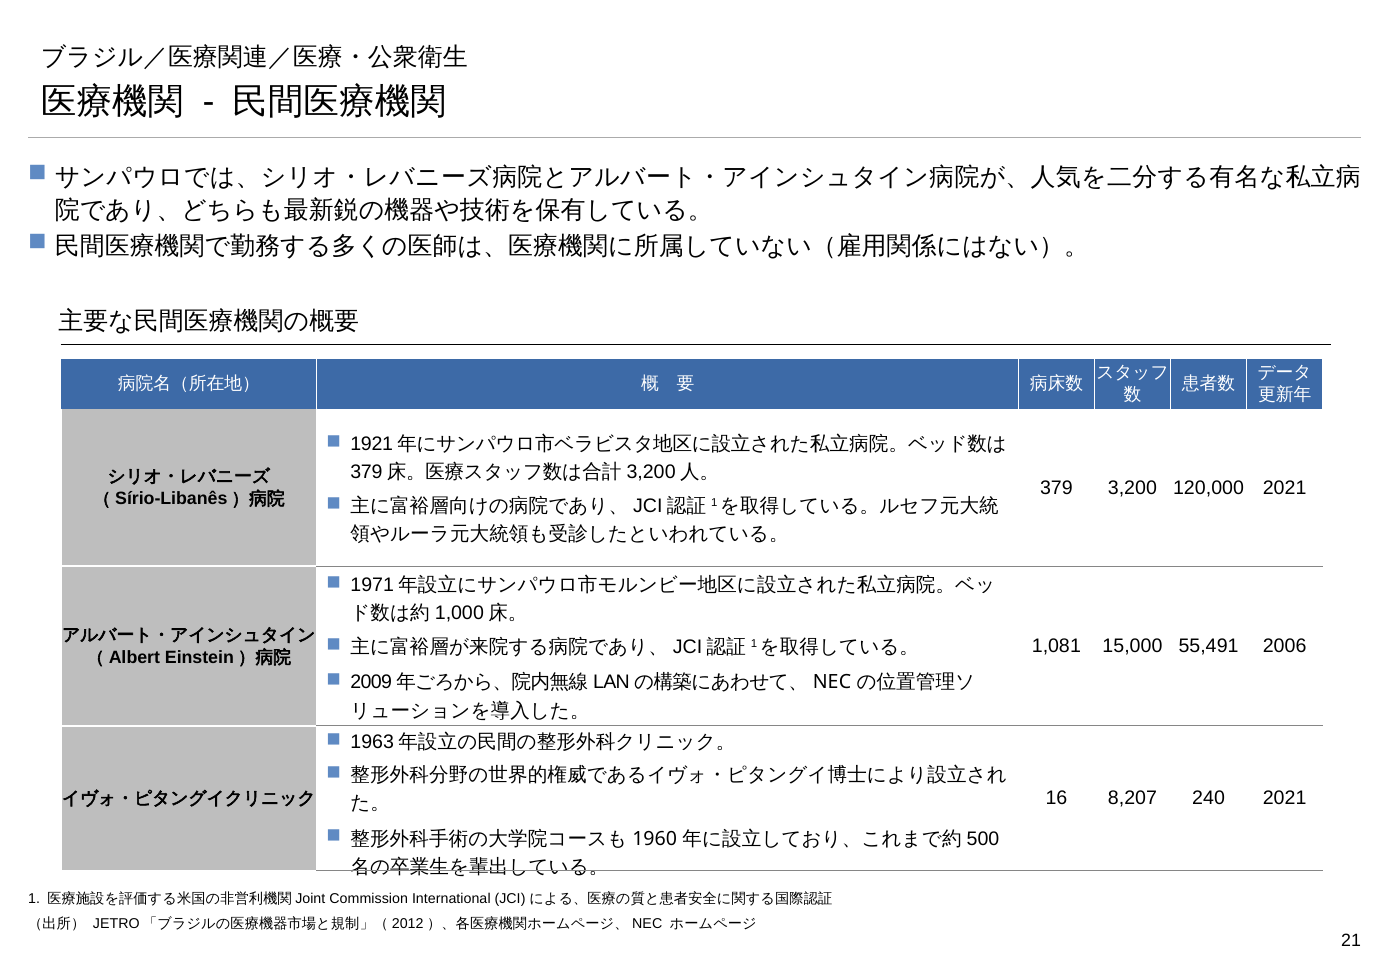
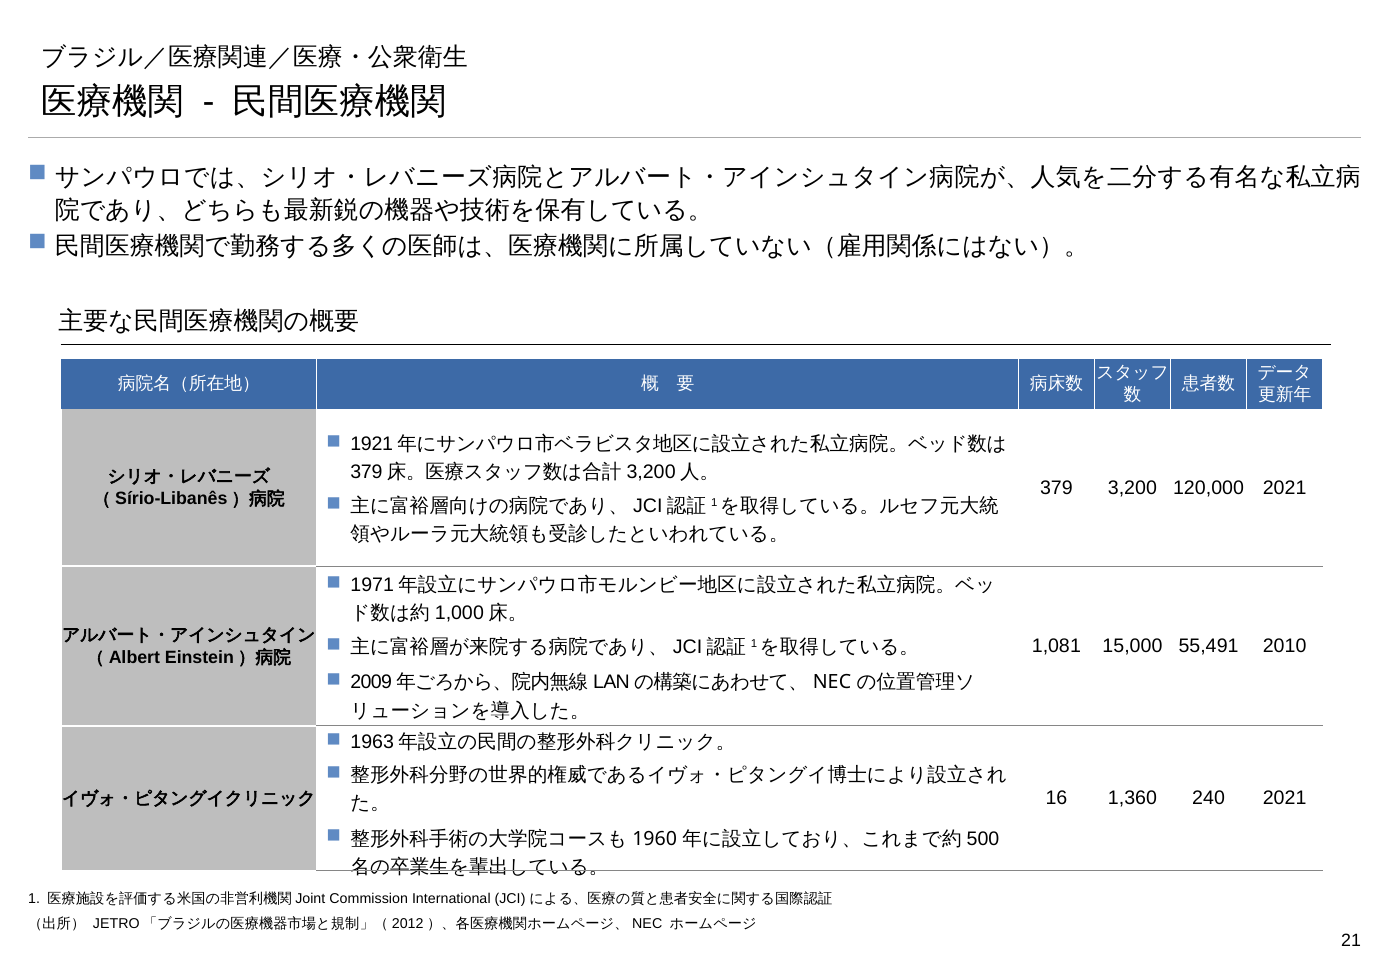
2006: 2006 -> 2010 (1285, 647)
8,207: 8,207 -> 1,360 (1132, 799)
